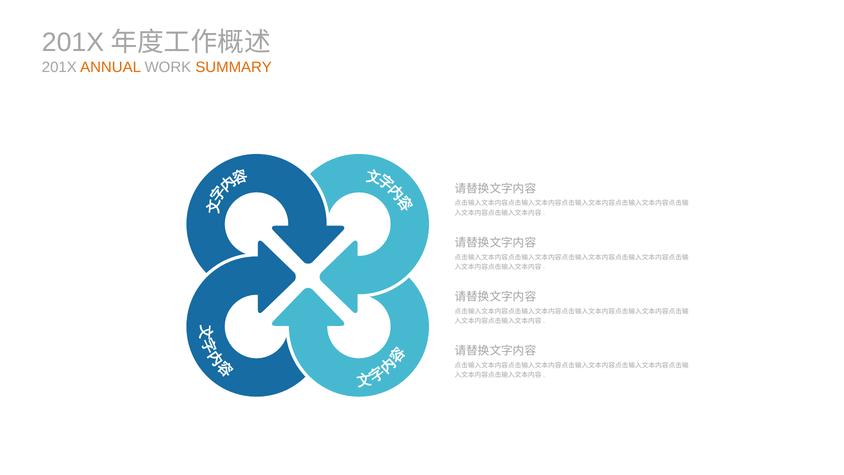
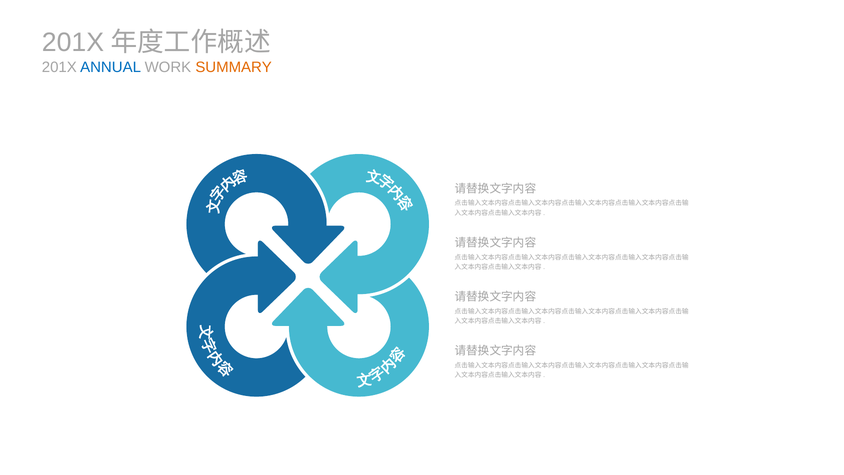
ANNUAL colour: orange -> blue (111, 67)
